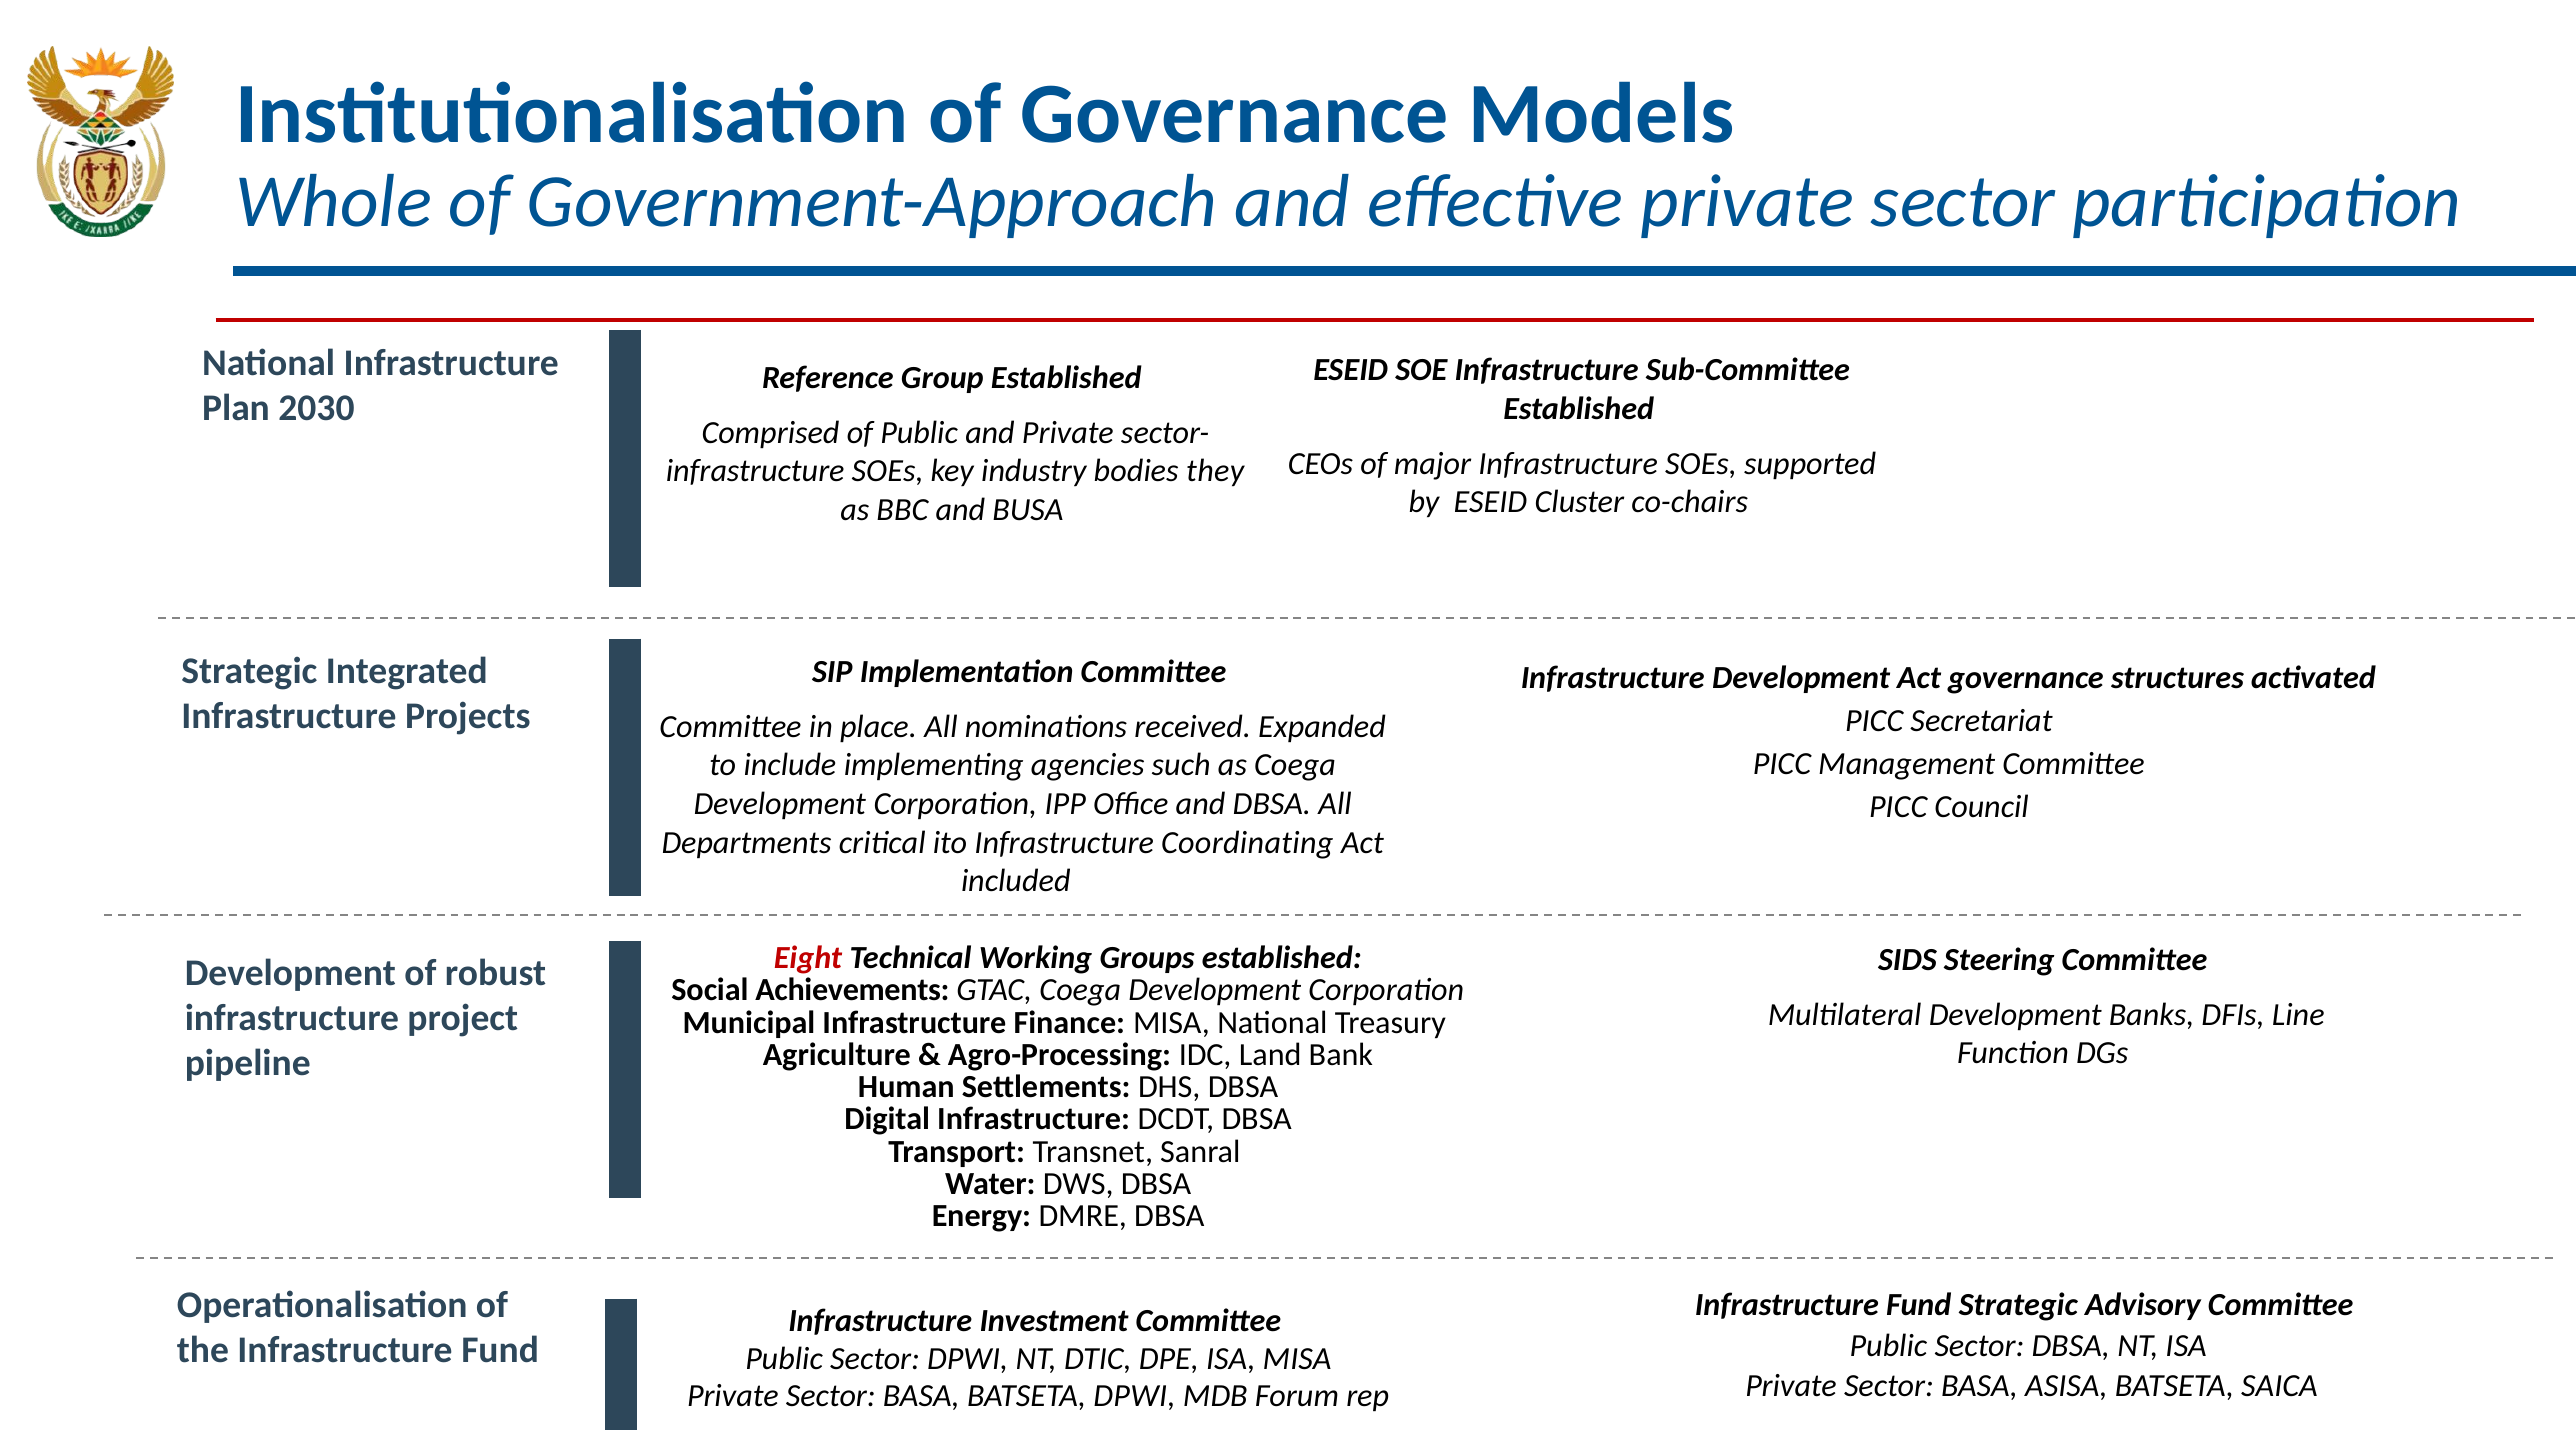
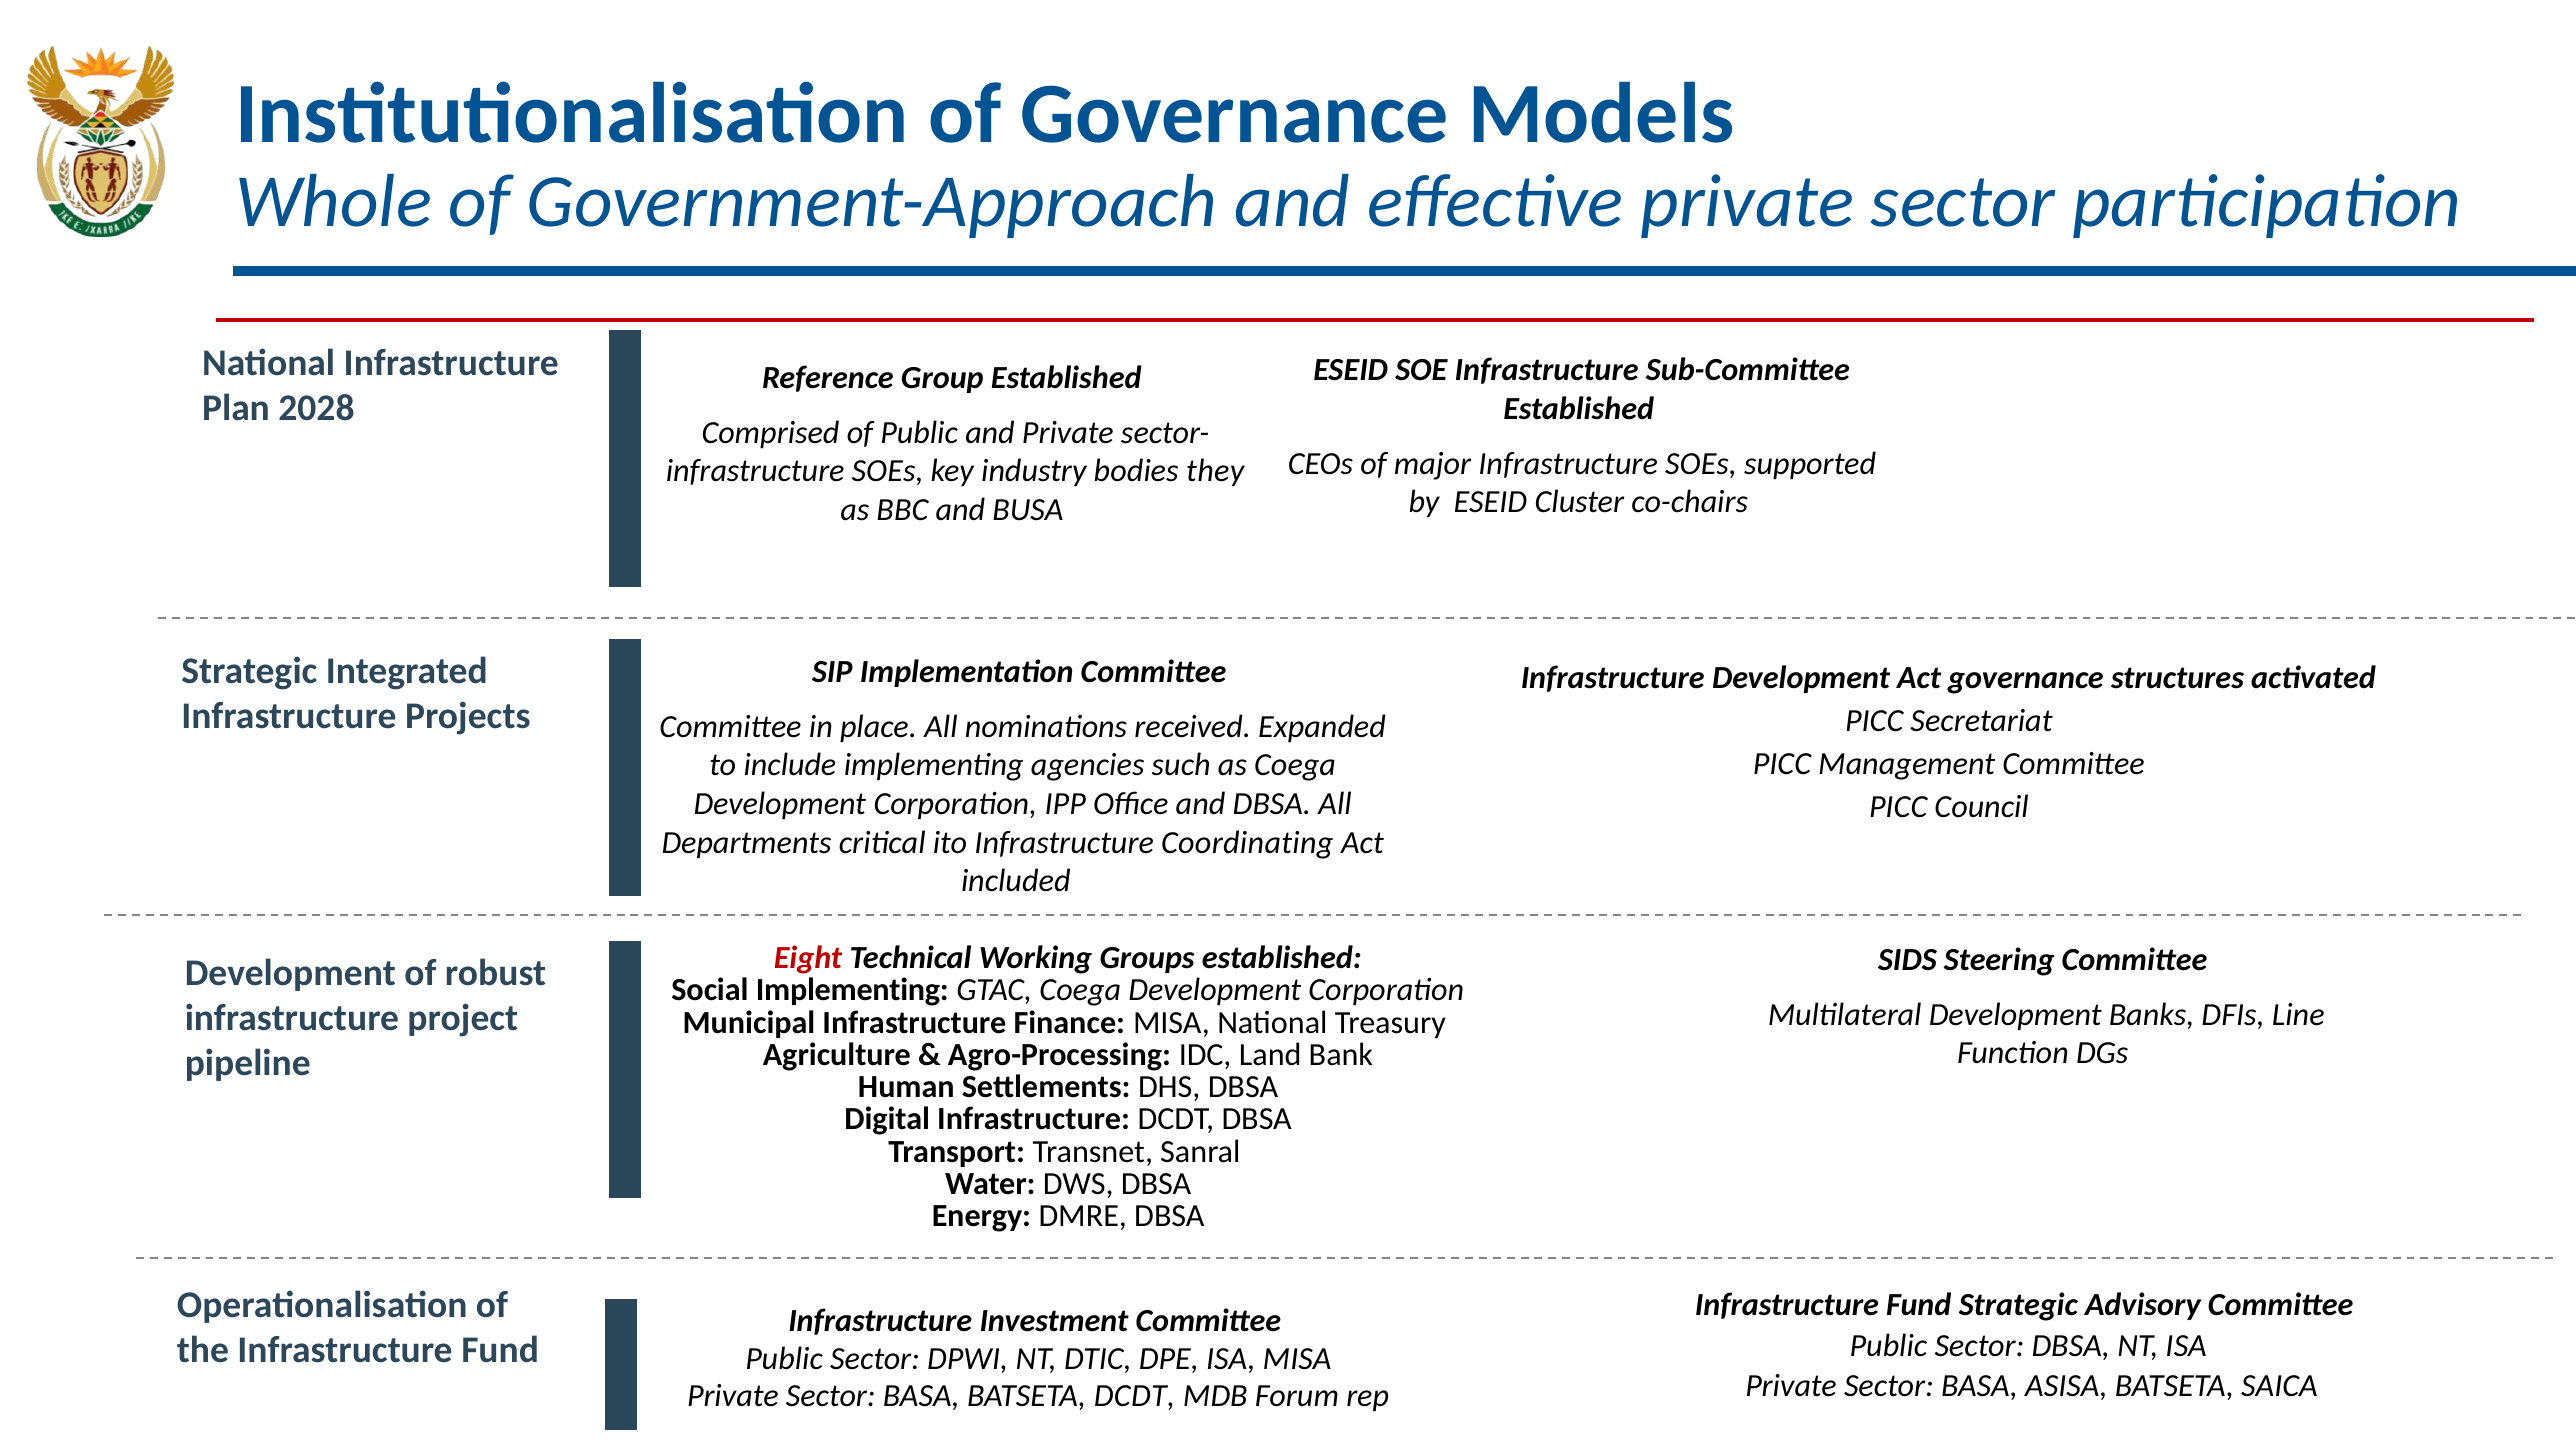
2030: 2030 -> 2028 (316, 408)
Social Achievements: Achievements -> Implementing (852, 990)
BATSETA DPWI: DPWI -> DCDT (1134, 1396)
